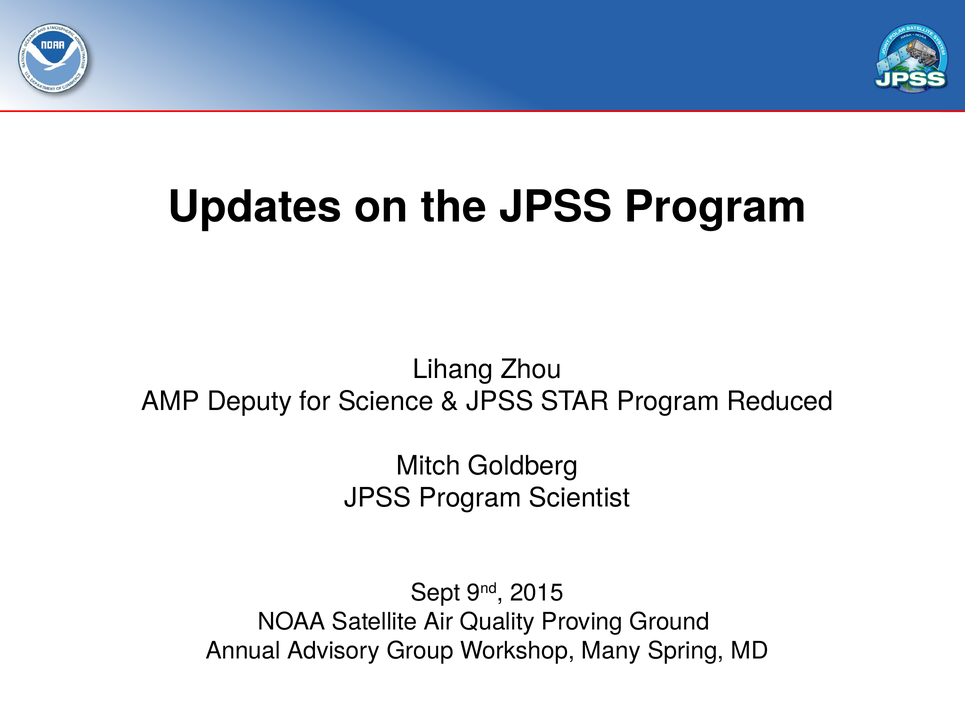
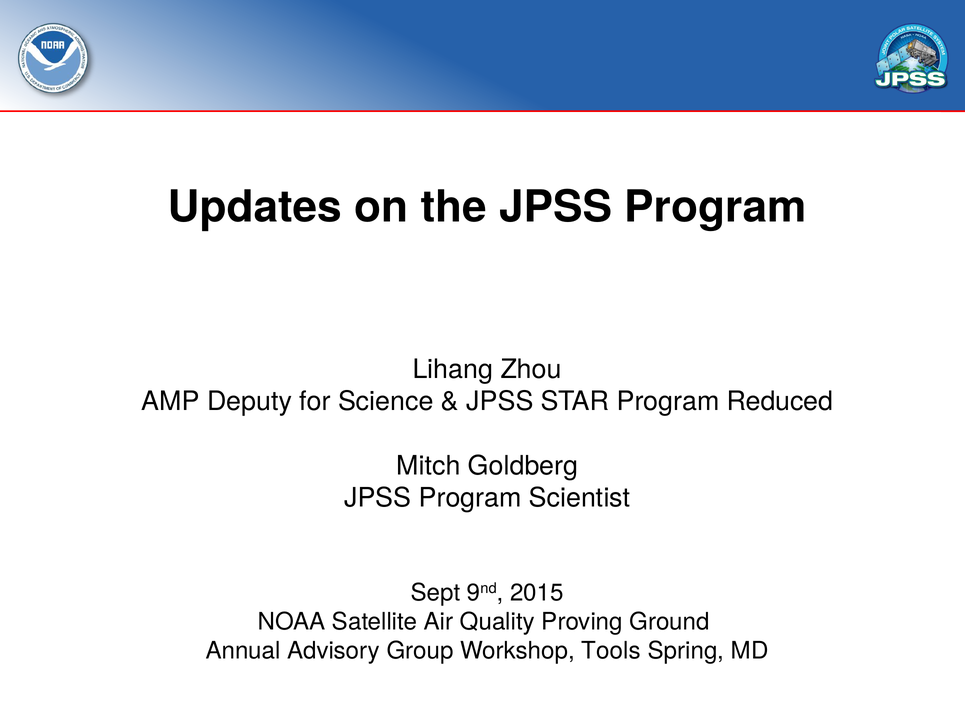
Many: Many -> Tools (611, 650)
